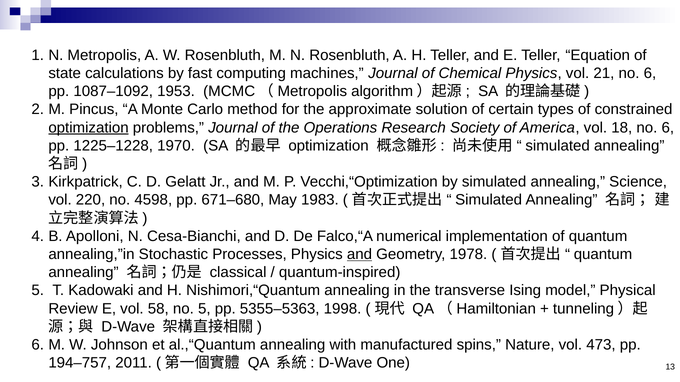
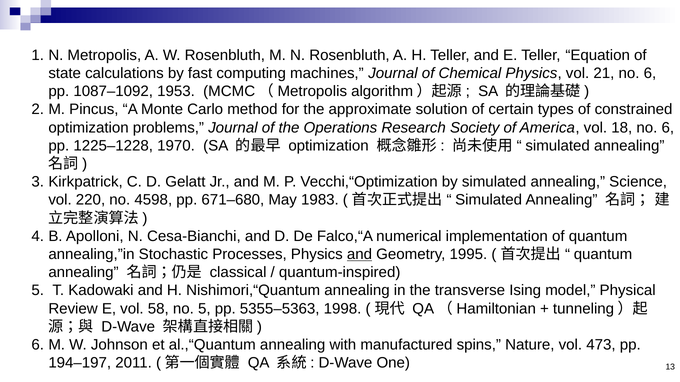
optimization underline: present -> none (89, 128)
1978: 1978 -> 1995 (468, 255)
194–757: 194–757 -> 194–197 (80, 363)
